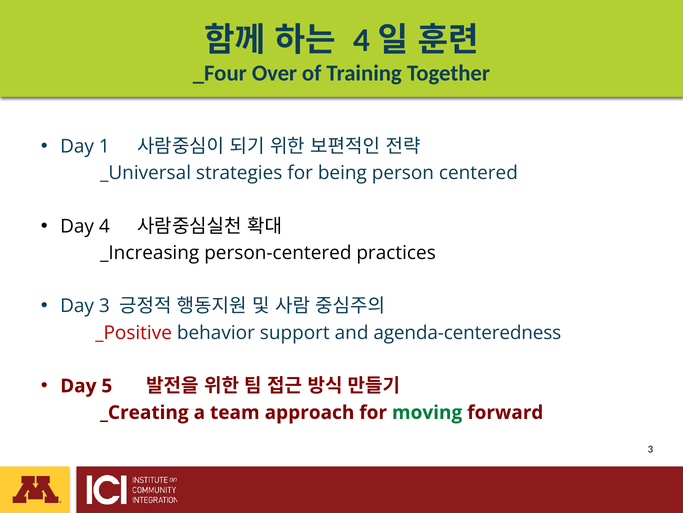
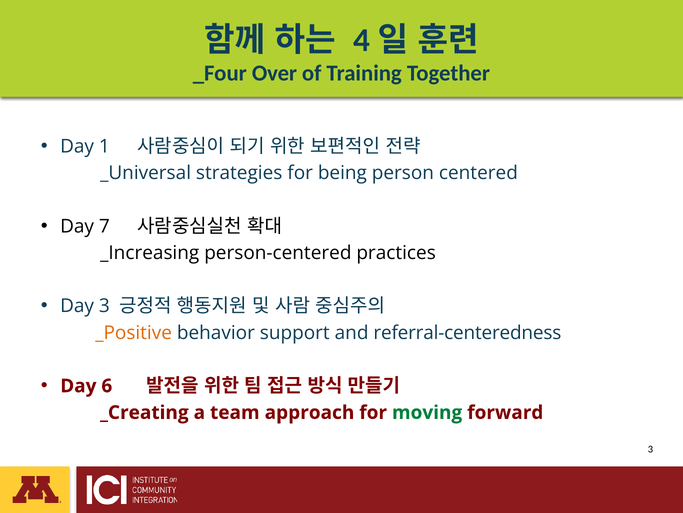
4: 4 -> 7 (104, 226)
_Positive colour: red -> orange (134, 332)
agenda-centeredness: agenda-centeredness -> referral-centeredness (467, 332)
5: 5 -> 6 (107, 385)
